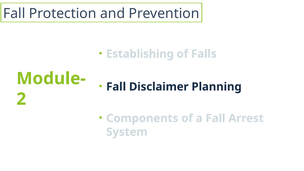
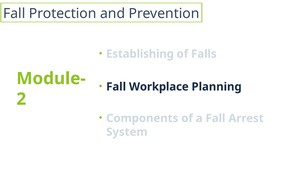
Disclaimer: Disclaimer -> Workplace (159, 87)
